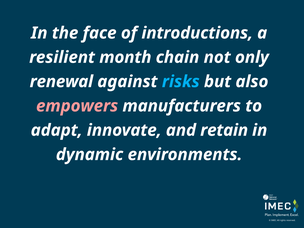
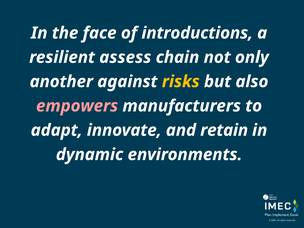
month: month -> assess (125, 57)
renewal: renewal -> another (61, 82)
risks colour: light blue -> yellow (181, 82)
